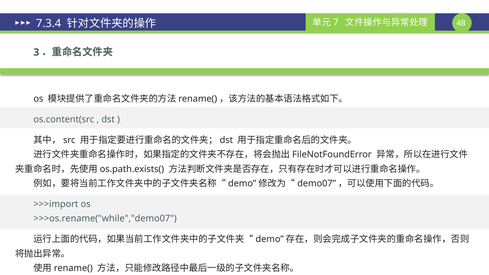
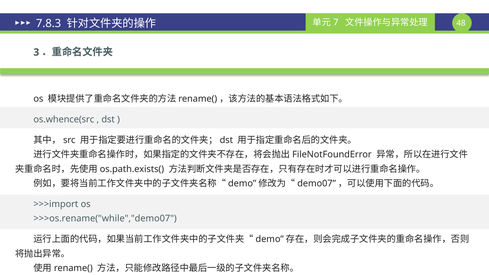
7.3.4: 7.3.4 -> 7.8.3 (49, 23)
os.content(src: os.content(src -> os.whence(src (64, 119)
